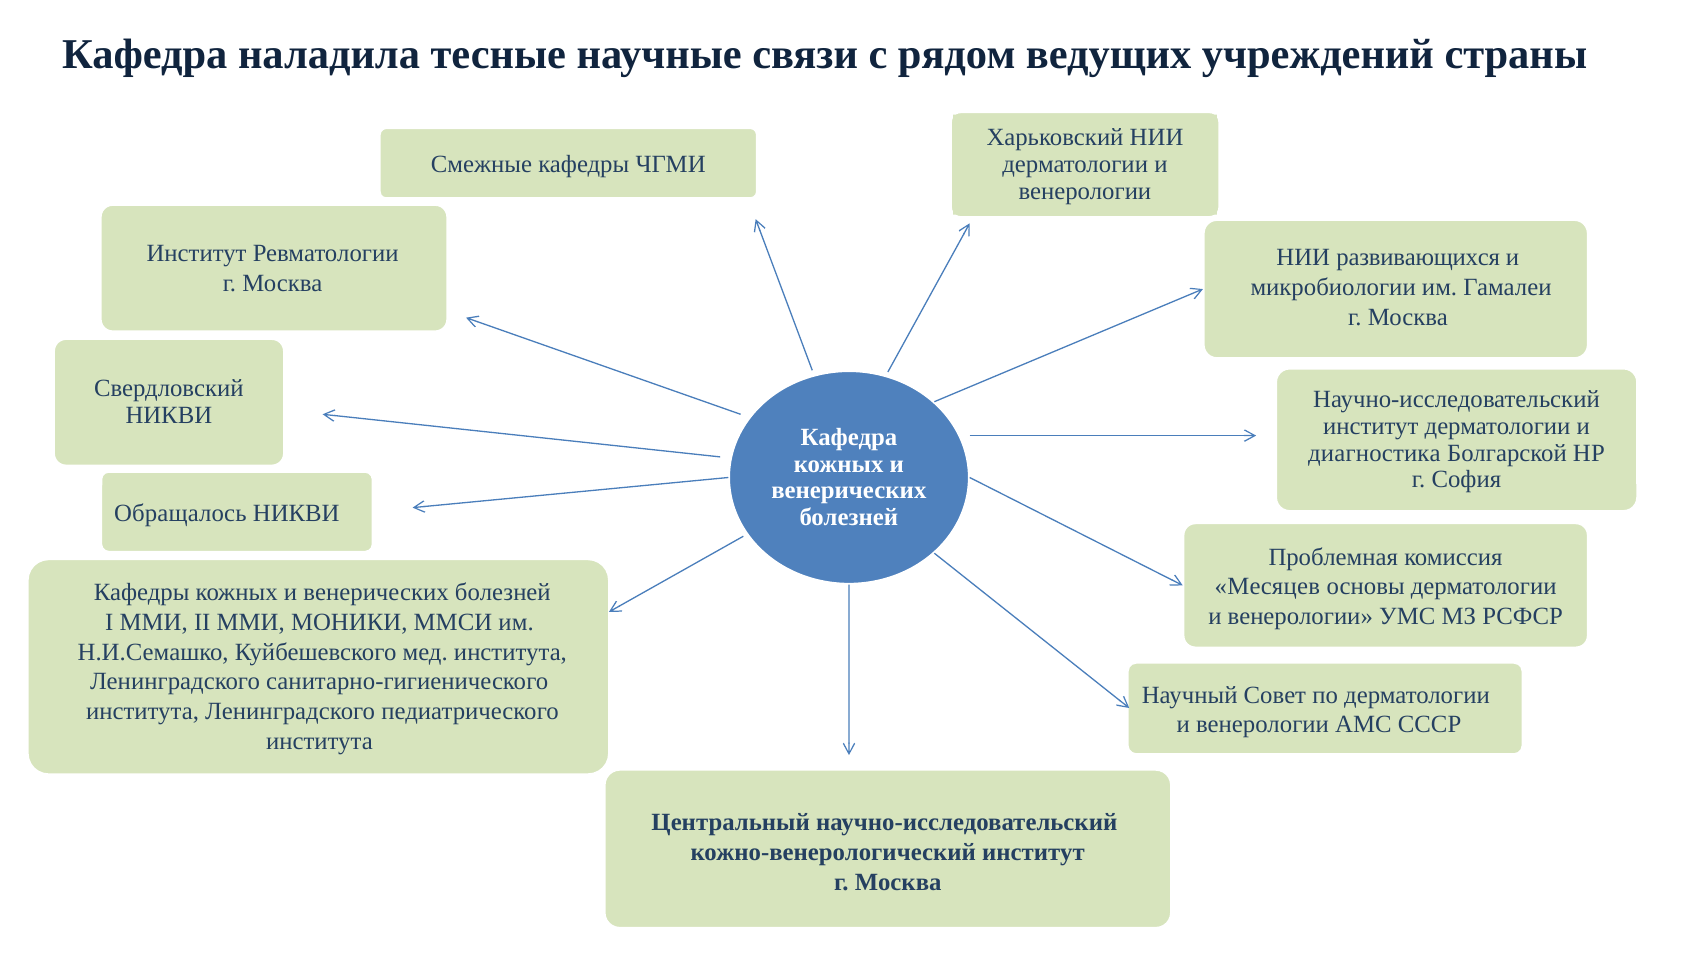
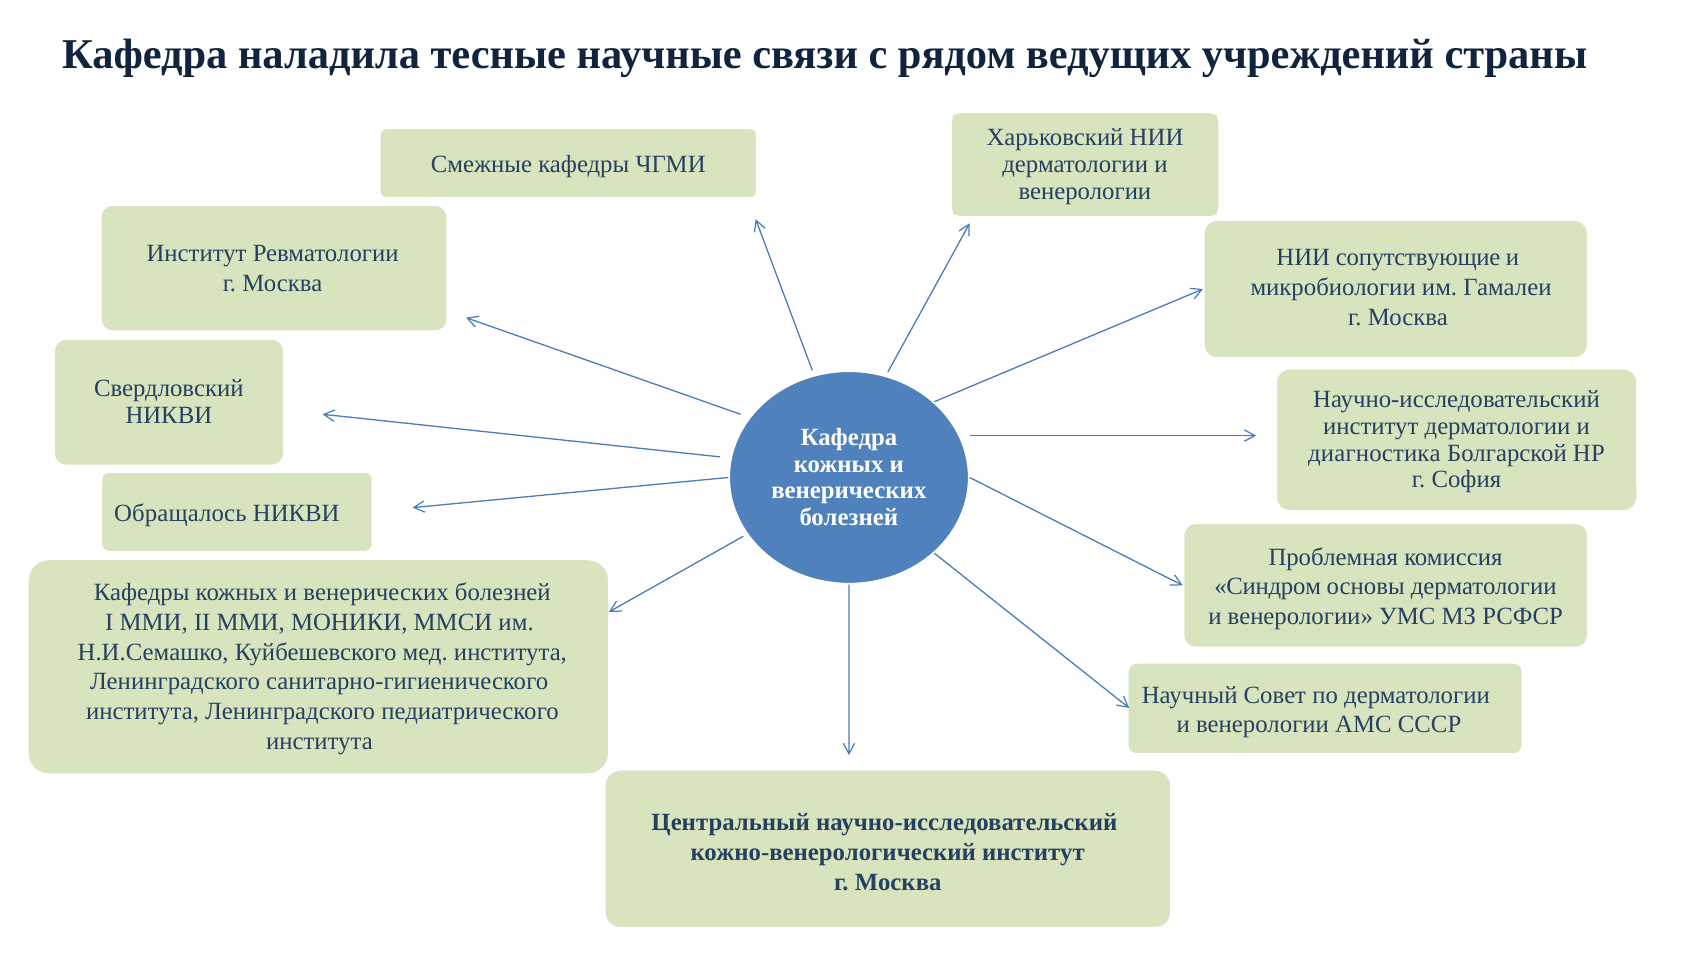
развивающихся: развивающихся -> сопутствующие (1418, 258)
Месяцев: Месяцев -> Синдром (1268, 587)
